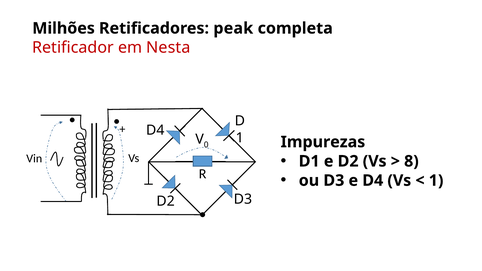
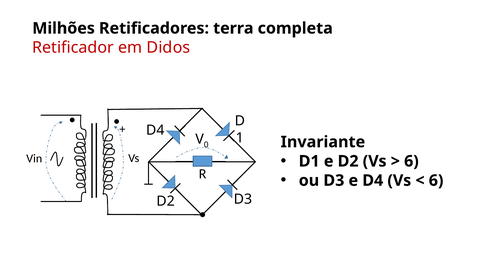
peak: peak -> terra (233, 28)
Nesta: Nesta -> Didos (168, 48)
Impurezas: Impurezas -> Invariante (323, 142)
8: 8 -> 6 (411, 161)
1: 1 -> 6 (436, 181)
